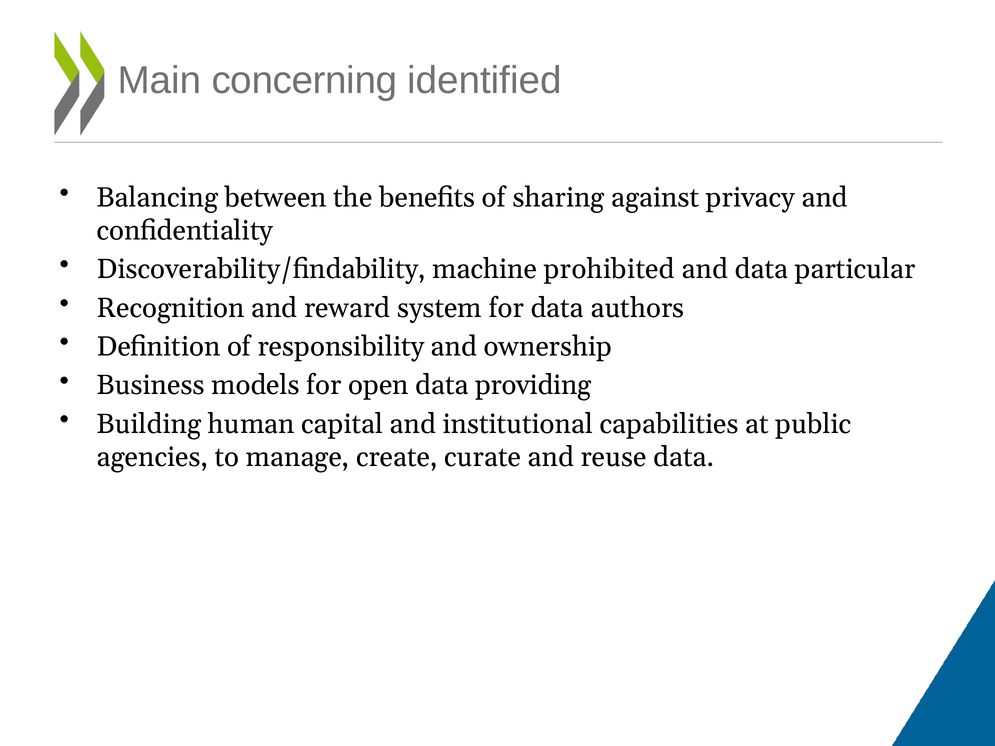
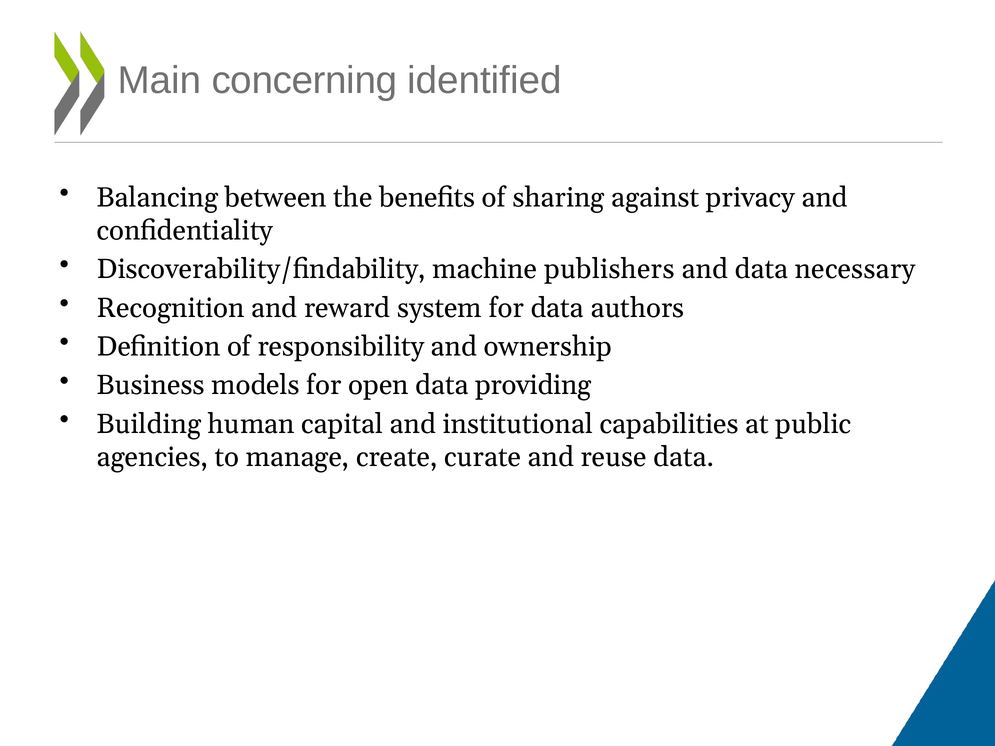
prohibited: prohibited -> publishers (609, 269)
particular: particular -> necessary (855, 269)
